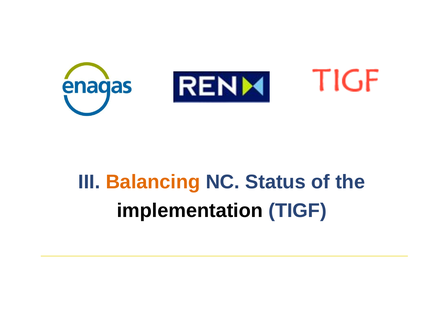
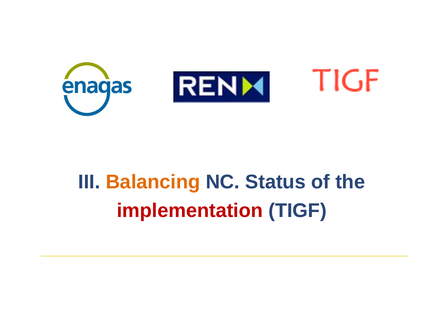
implementation colour: black -> red (190, 210)
